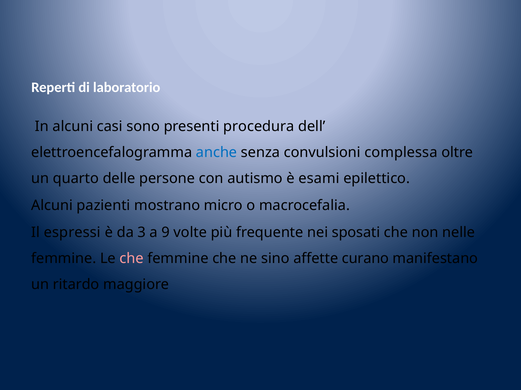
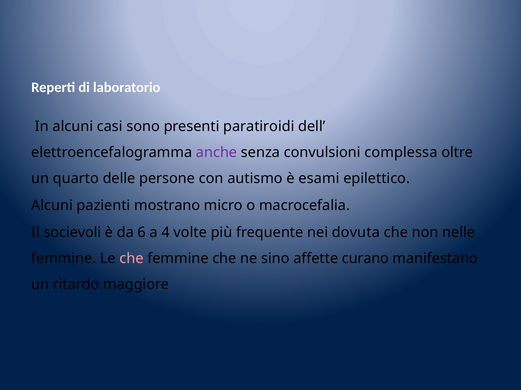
procedura: procedura -> paratiroidi (259, 127)
anche colour: blue -> purple (217, 153)
espressi: espressi -> socievoli (72, 233)
3: 3 -> 6 (142, 233)
9: 9 -> 4 (166, 233)
sposati: sposati -> dovuta (356, 233)
